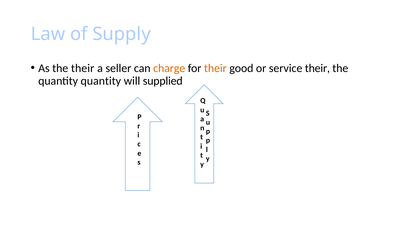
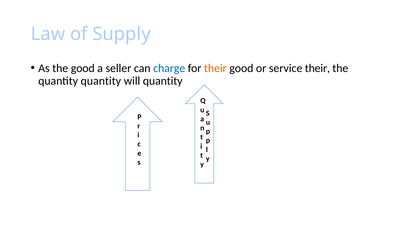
the their: their -> good (83, 68)
charge colour: orange -> blue (169, 68)
will supplied: supplied -> quantity (163, 81)
